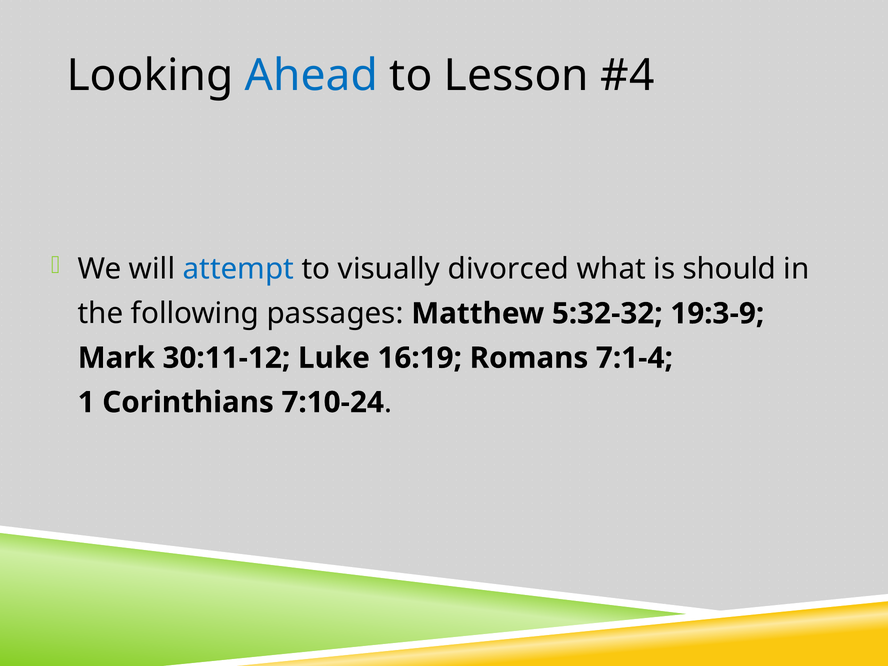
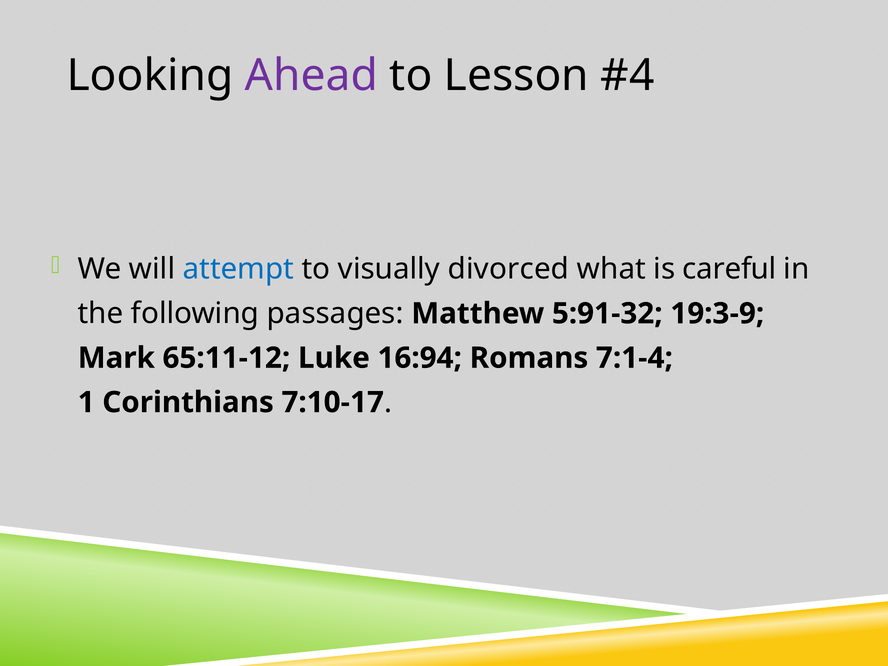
Ahead colour: blue -> purple (311, 76)
should: should -> careful (730, 269)
5:32-32: 5:32-32 -> 5:91-32 (607, 314)
30:11-12: 30:11-12 -> 65:11-12 (226, 358)
16:19: 16:19 -> 16:94 (420, 358)
7:10-24: 7:10-24 -> 7:10-17 (333, 402)
